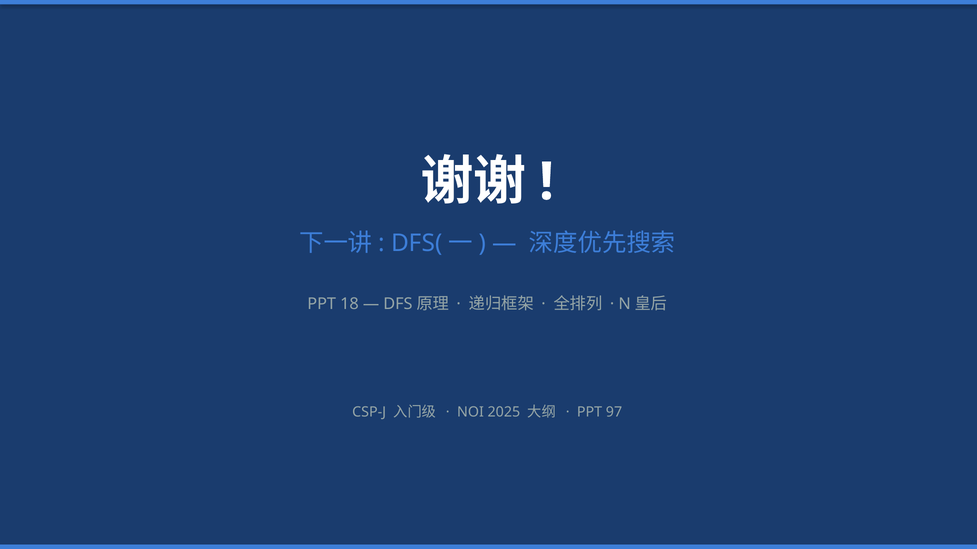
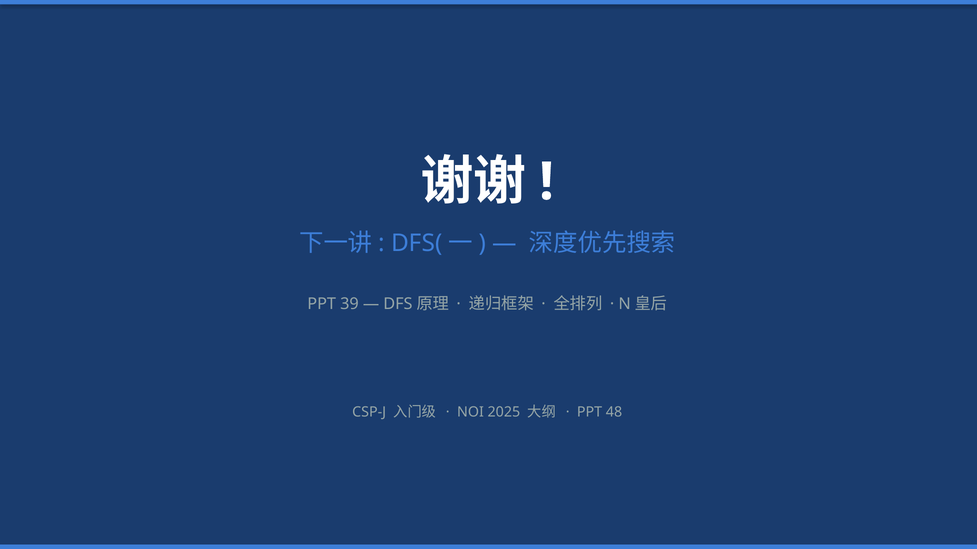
18: 18 -> 39 (349, 304)
97: 97 -> 48 (614, 413)
